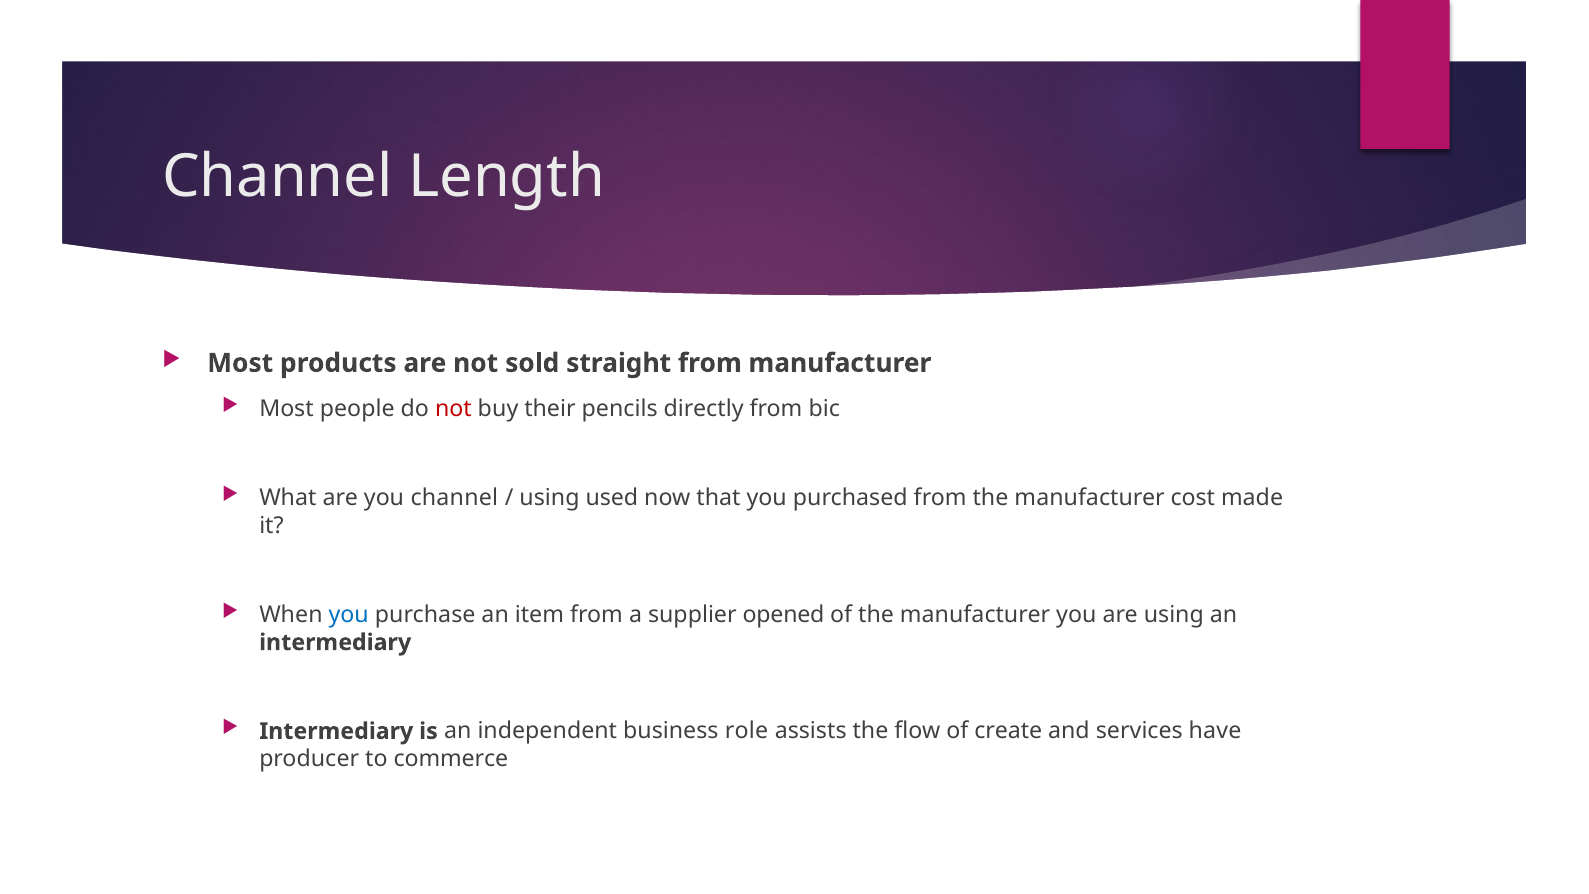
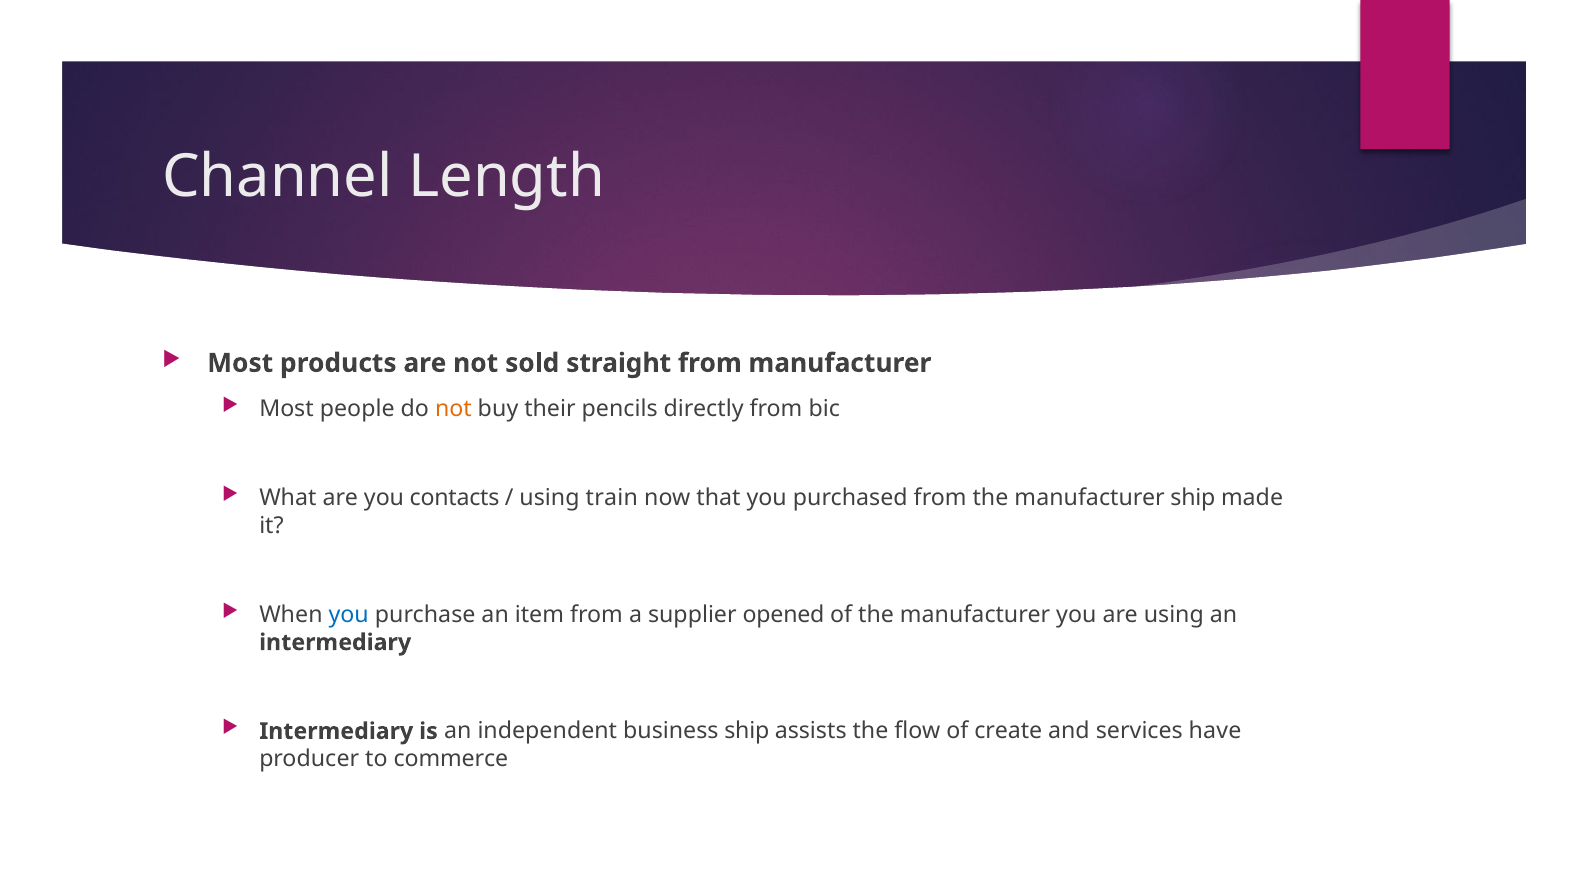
not colour: red -> orange (453, 409)
you channel: channel -> contacts (455, 498)
used: used -> train (612, 498)
manufacturer cost: cost -> ship (1193, 498)
business role: role -> ship (747, 731)
